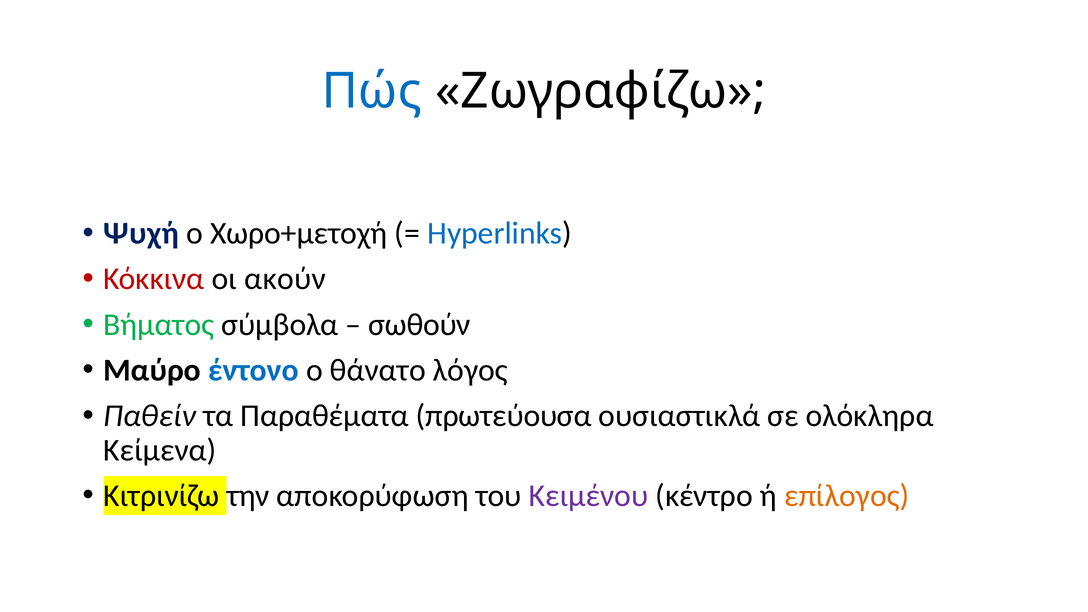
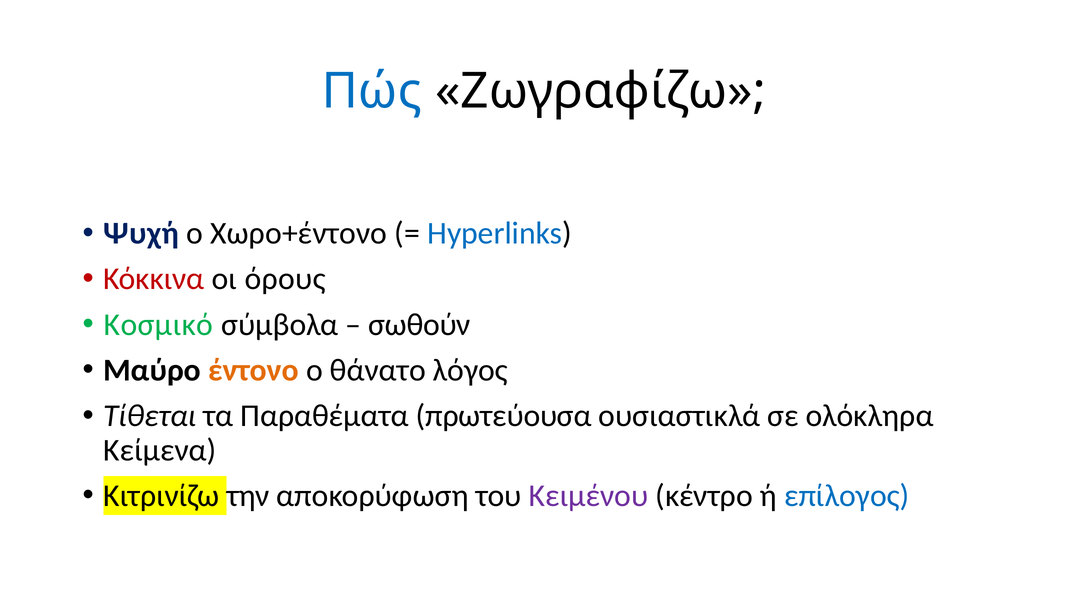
Χωρο+μετοχή: Χωρο+μετοχή -> Χωρο+έντονο (299, 233)
ακούν: ακούν -> όρους (285, 279)
Βήματος: Βήματος -> Κοσμικό (159, 325)
έντονο colour: blue -> orange (253, 370)
Παθείν: Παθείν -> Τίθεται (150, 416)
επίλογος colour: orange -> blue (847, 496)
